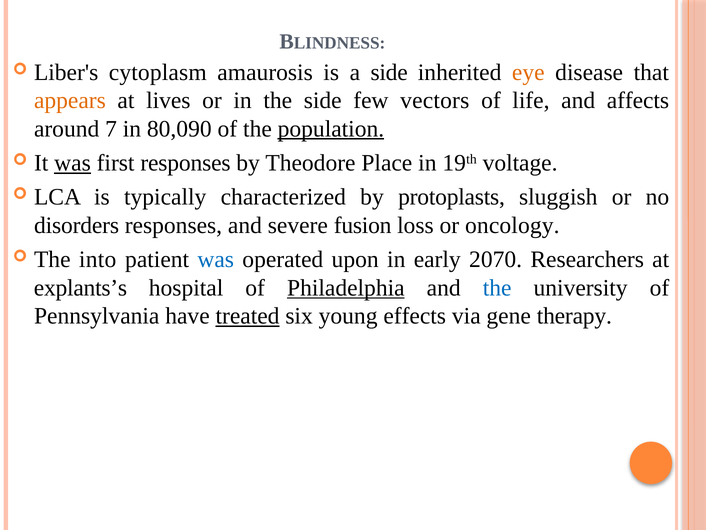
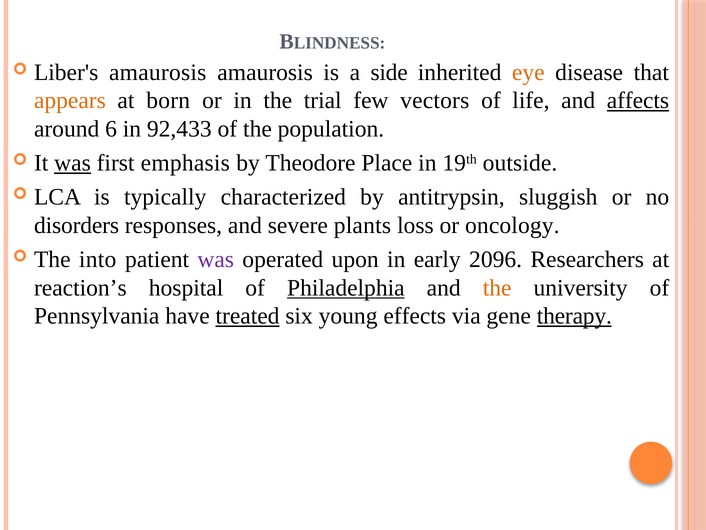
Liber's cytoplasm: cytoplasm -> amaurosis (158, 72)
lives: lives -> born (168, 100)
the side: side -> trial (323, 100)
affects underline: none -> present (638, 100)
7: 7 -> 6 (111, 129)
80,090: 80,090 -> 92,433 (179, 129)
population underline: present -> none (331, 129)
first responses: responses -> emphasis (185, 163)
voltage: voltage -> outside (520, 163)
protoplasts: protoplasts -> antitrypsin (451, 197)
fusion: fusion -> plants (362, 225)
was colour: blue -> purple (216, 259)
2070: 2070 -> 2096 (496, 259)
explants’s: explants’s -> reaction’s (80, 288)
the colour: blue -> orange (497, 288)
therapy underline: none -> present (574, 316)
